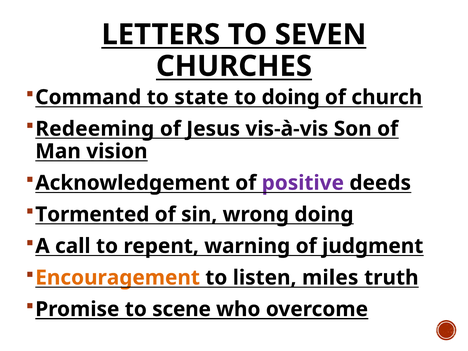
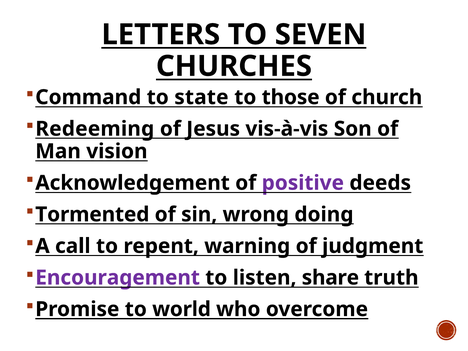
to doing: doing -> those (291, 97)
Encouragement colour: orange -> purple (118, 278)
miles: miles -> share (330, 278)
scene: scene -> world (182, 309)
